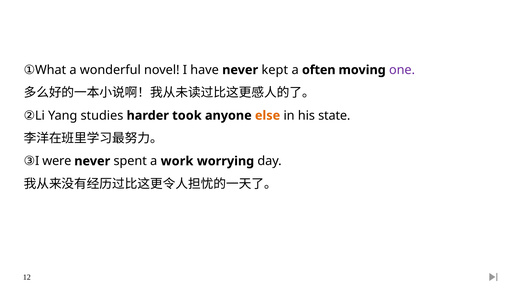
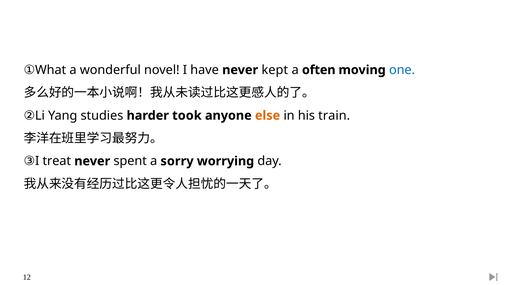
one colour: purple -> blue (402, 70)
state: state -> train (334, 115)
were: were -> treat (57, 161)
work: work -> sorry (177, 161)
